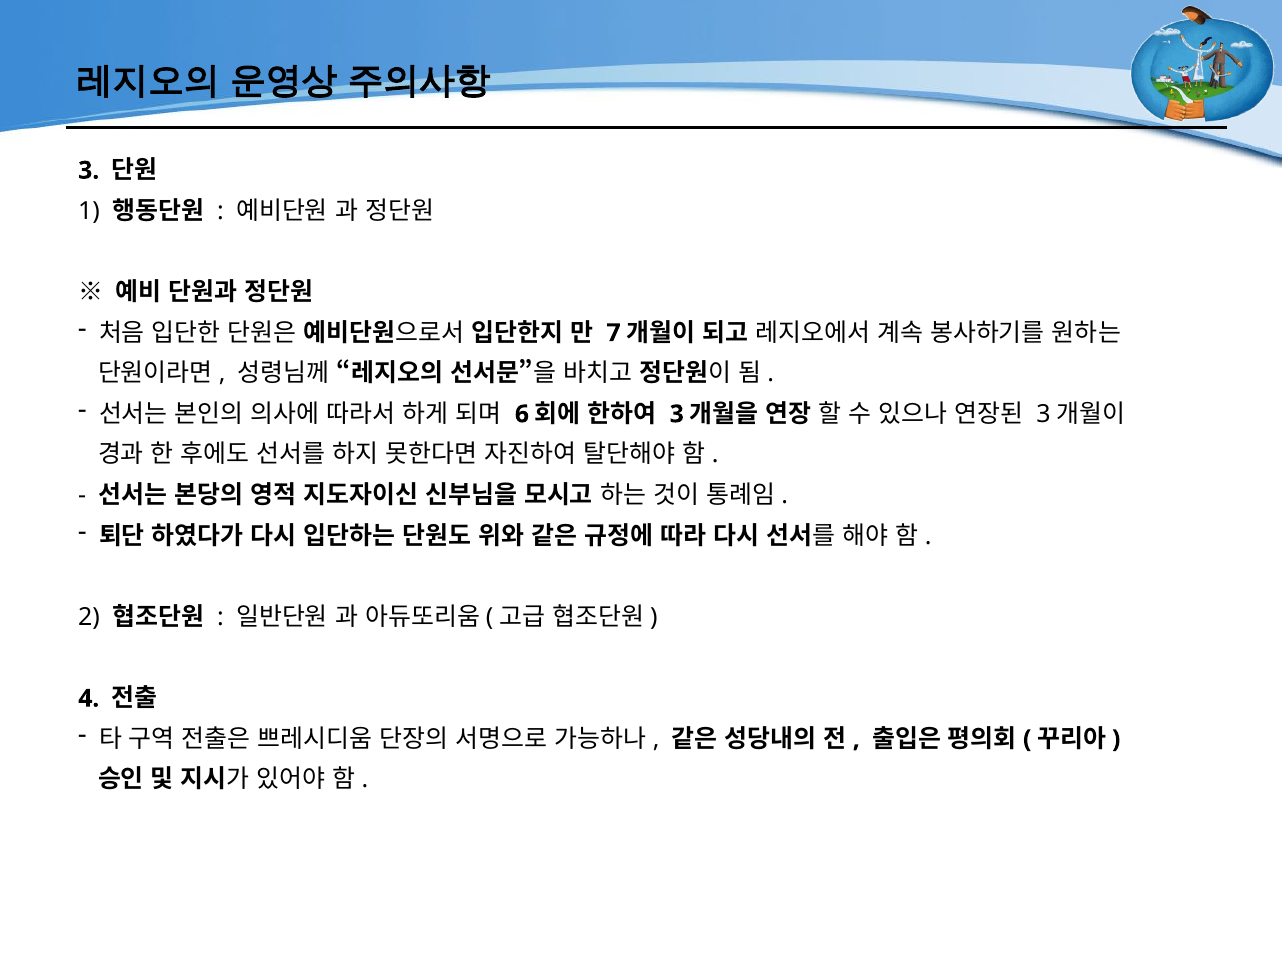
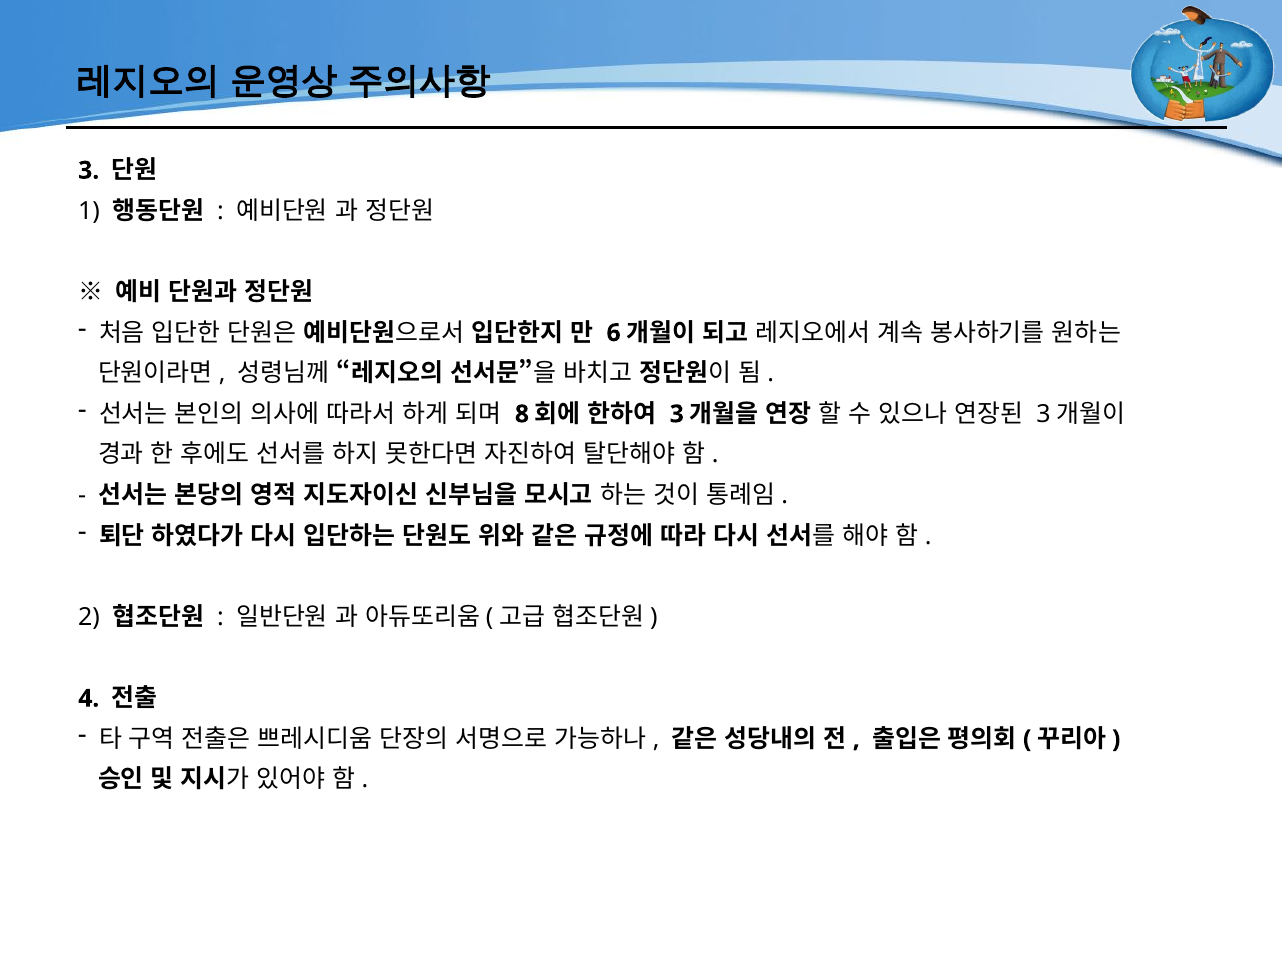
7: 7 -> 6 (614, 333)
6: 6 -> 8 (522, 414)
